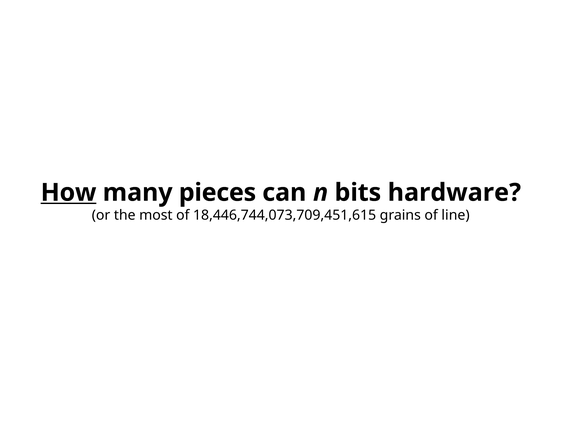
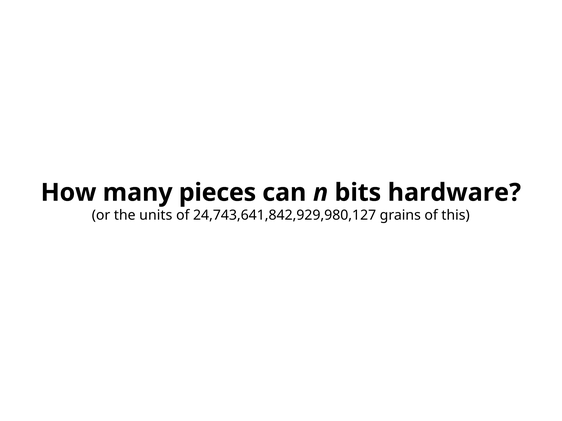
How underline: present -> none (69, 193)
most: most -> units (156, 215)
18,446,744,073,709,451,615: 18,446,744,073,709,451,615 -> 24,743,641,842,929,980,127 (285, 215)
line: line -> this (456, 215)
